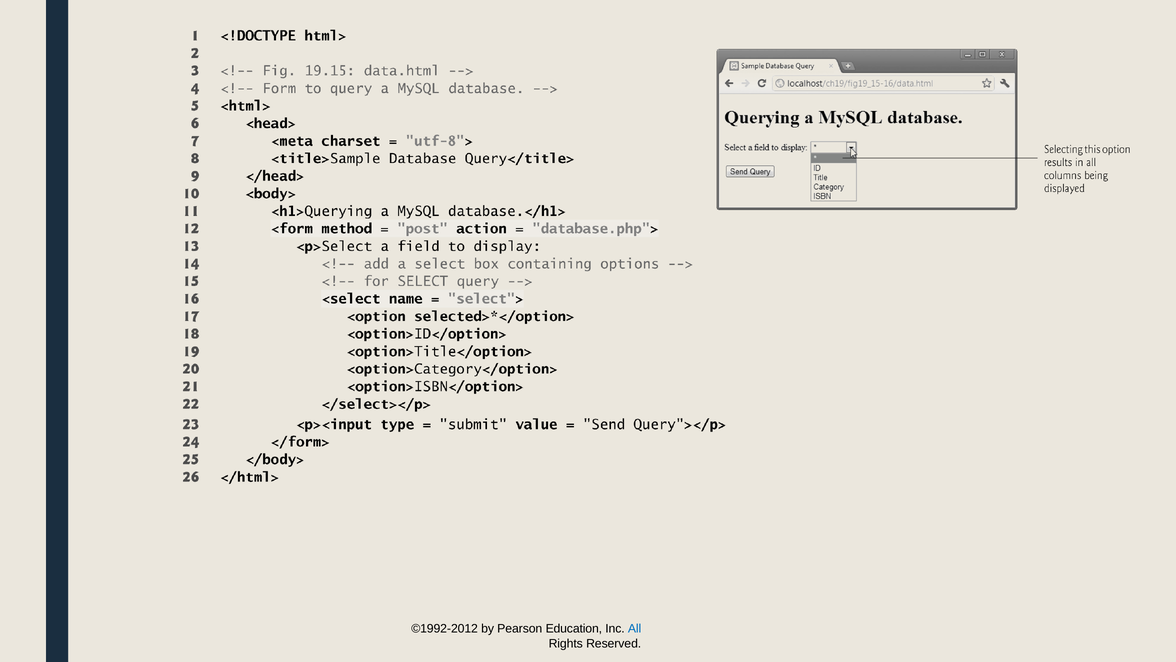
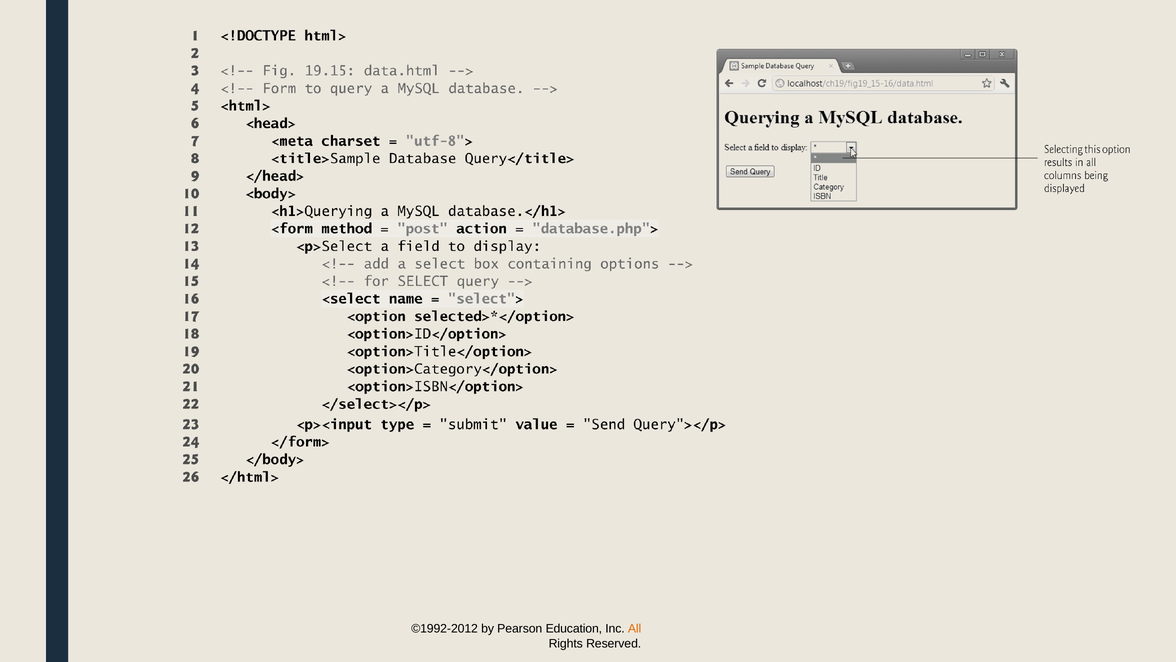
All colour: blue -> orange (635, 628)
